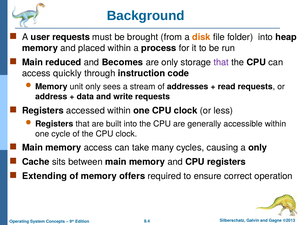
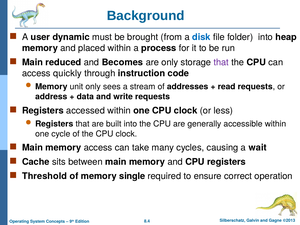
user requests: requests -> dynamic (71, 37)
disk colour: orange -> blue (201, 37)
a only: only -> wait (258, 148)
Extending: Extending -> Threshold (45, 176)
offers: offers -> single (132, 176)
